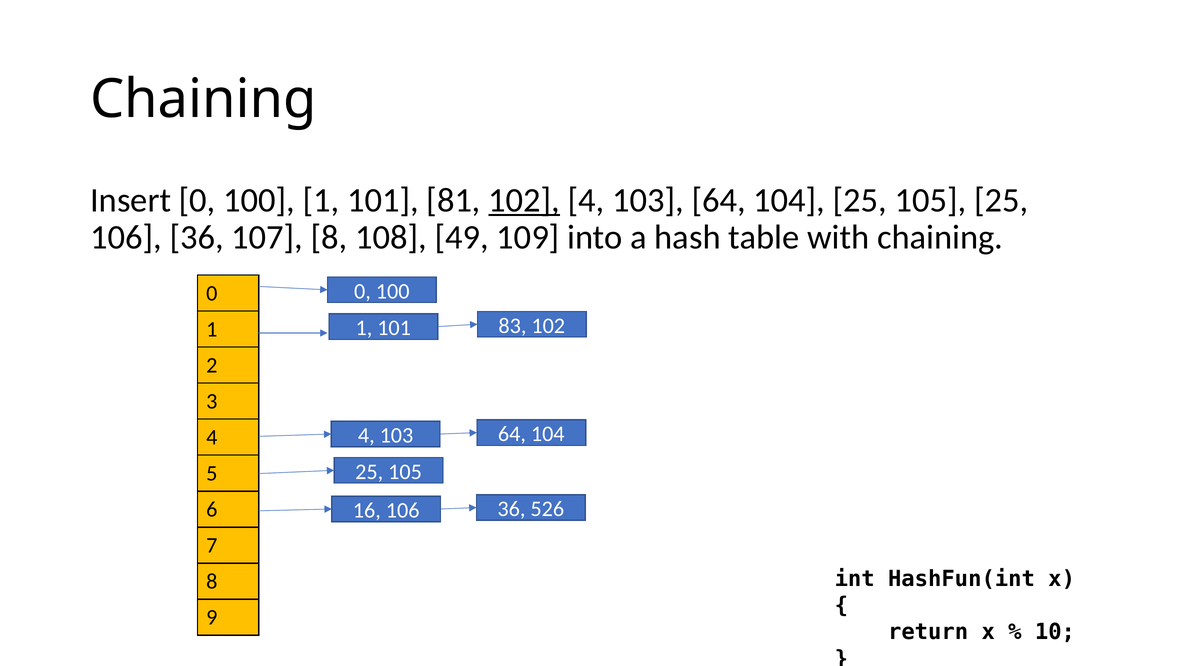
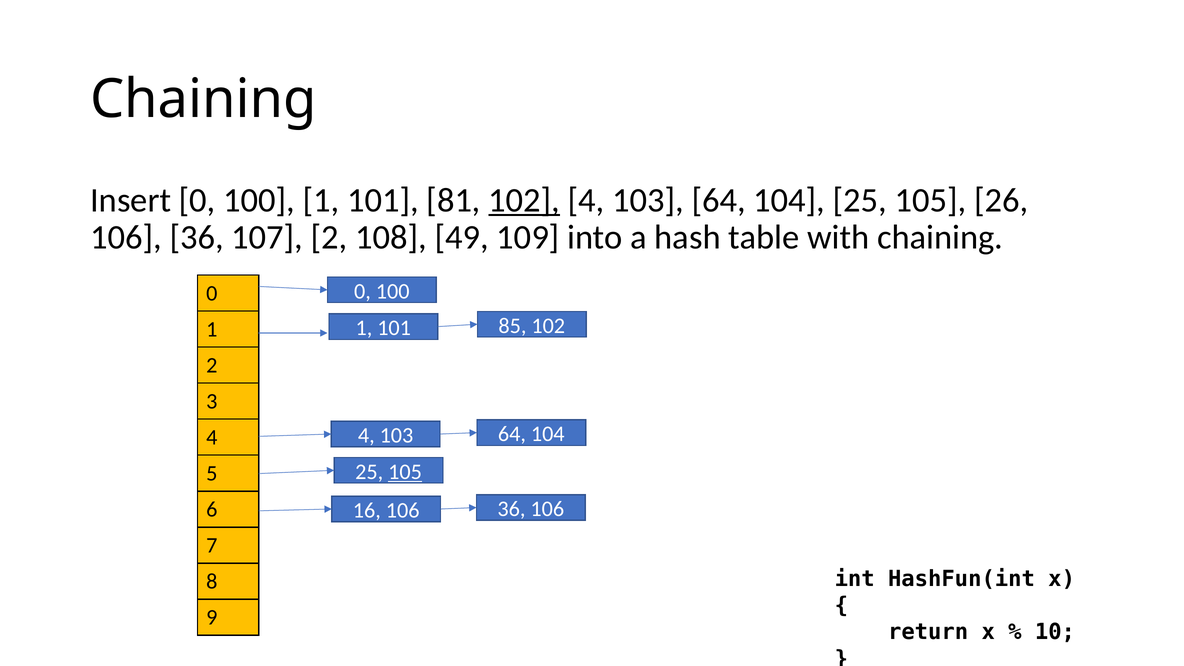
105 25: 25 -> 26 (1001, 200)
107 8: 8 -> 2 (329, 237)
83: 83 -> 85 (512, 326)
105 underline: none -> present (405, 472)
36 526: 526 -> 106 (547, 509)
